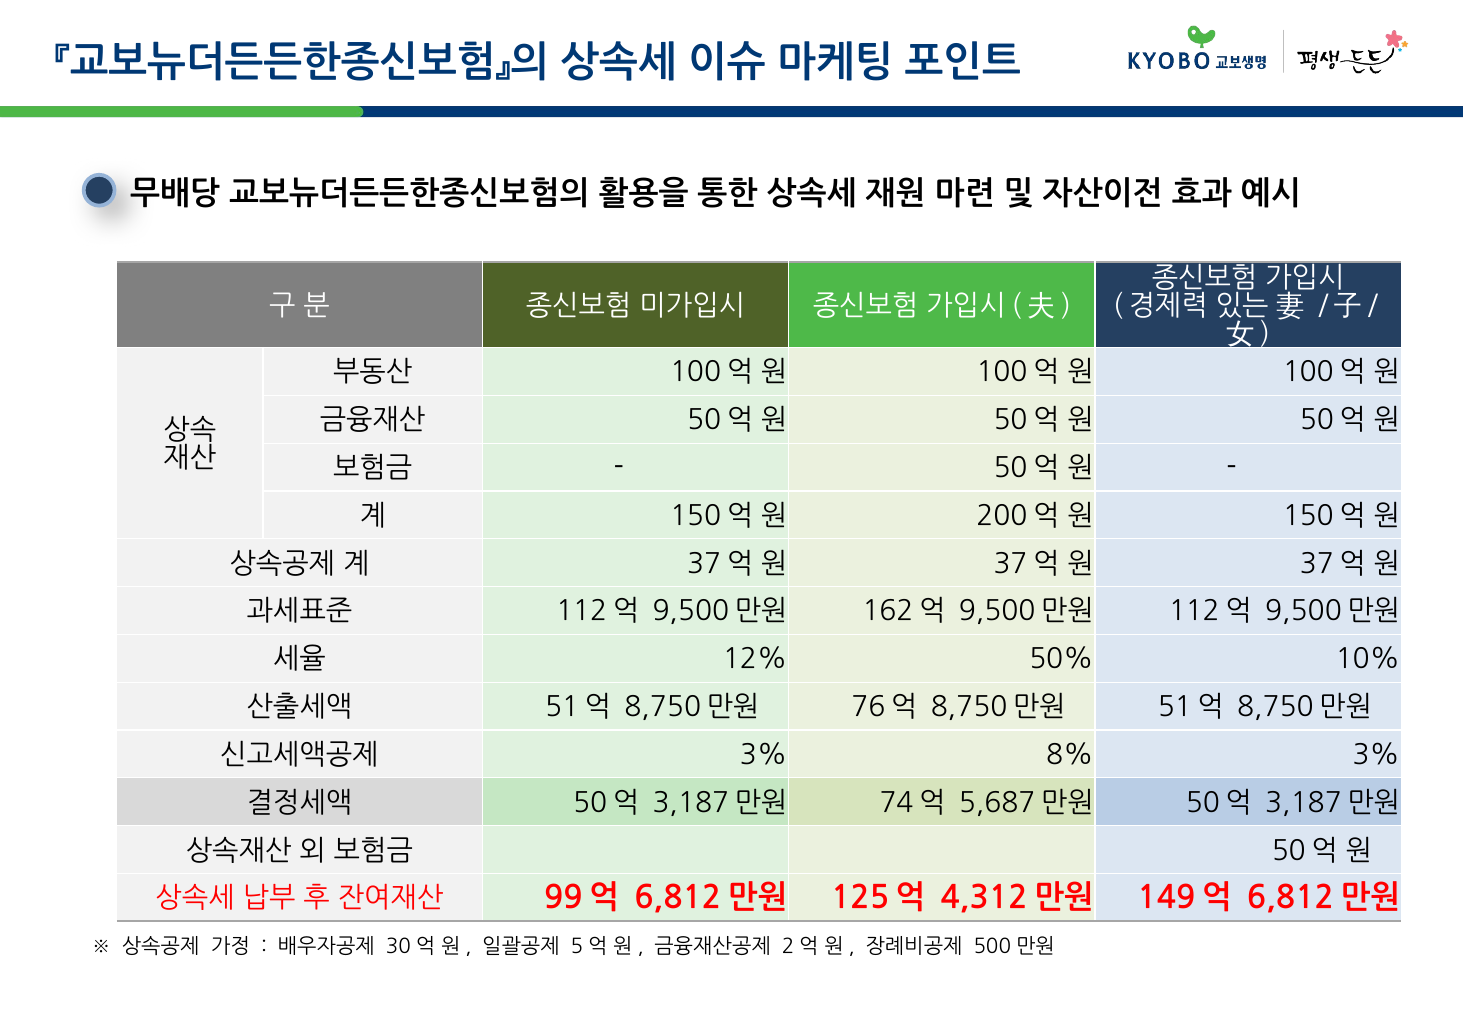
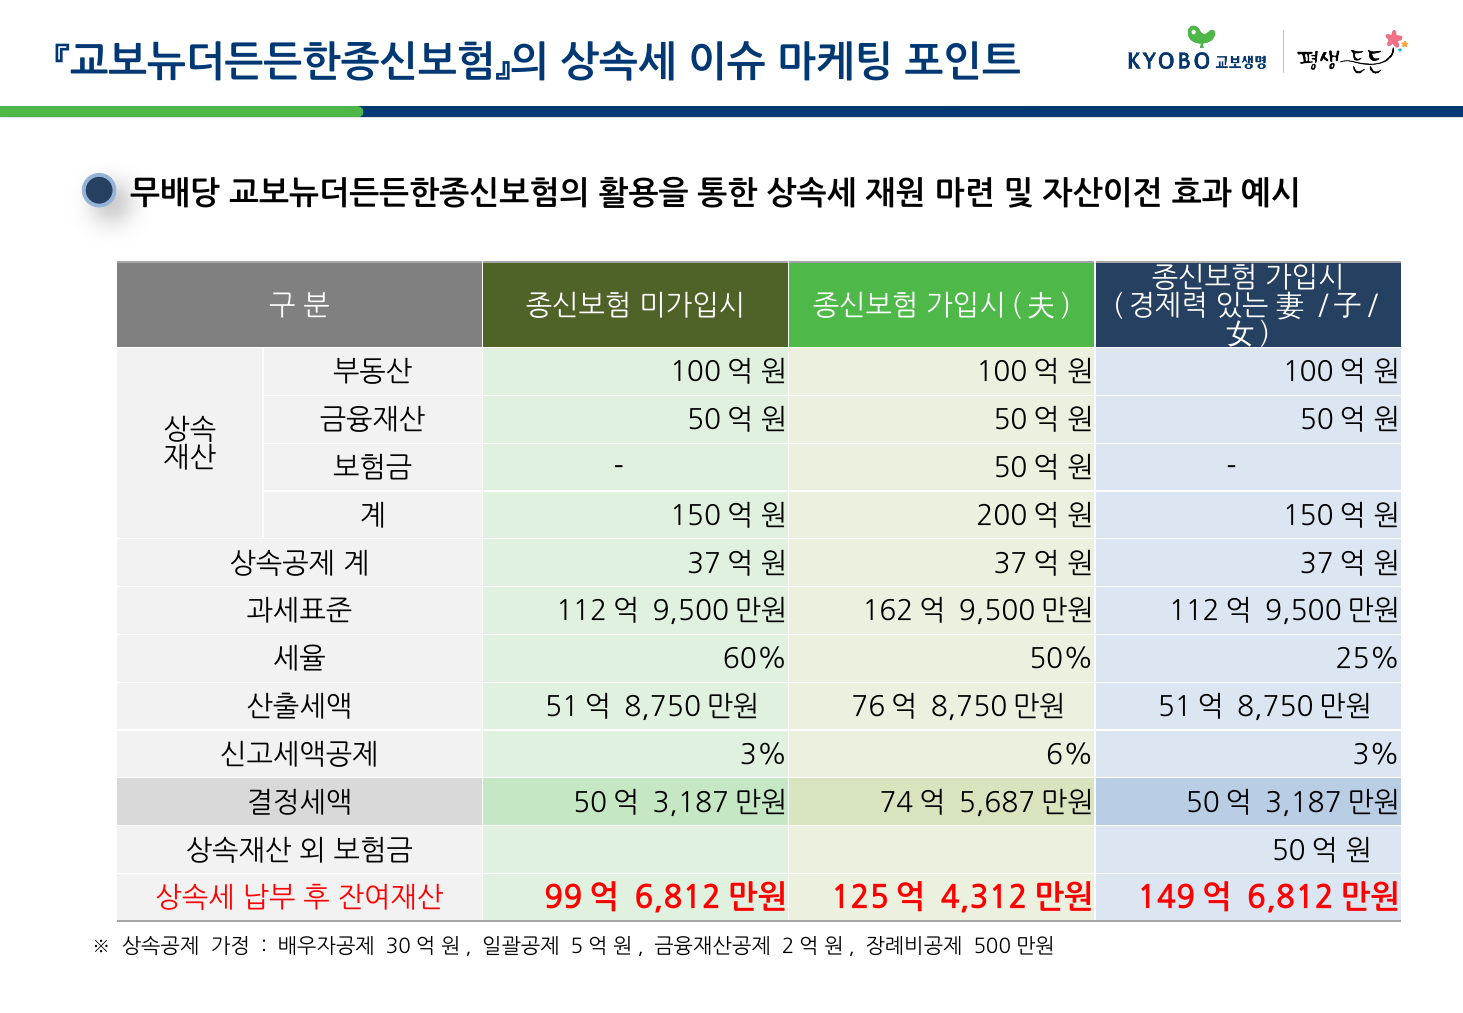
12%: 12% -> 60% (755, 660)
10%: 10% -> 25% (1368, 660)
8%: 8% -> 6% (1070, 755)
